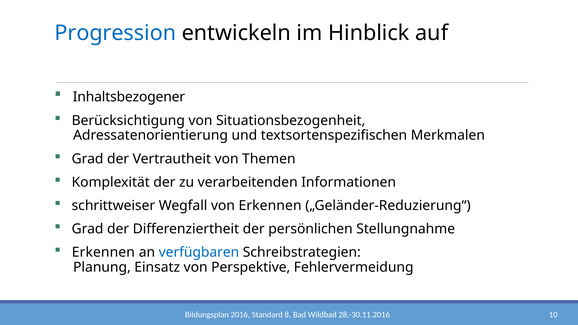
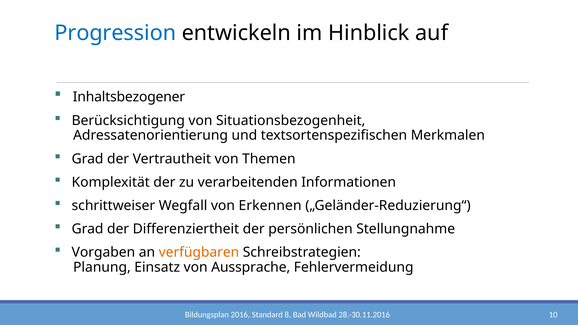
Erkennen: Erkennen -> Vorgaben (103, 252)
verfügbaren colour: blue -> orange (199, 252)
Perspektive: Perspektive -> Aussprache (251, 267)
